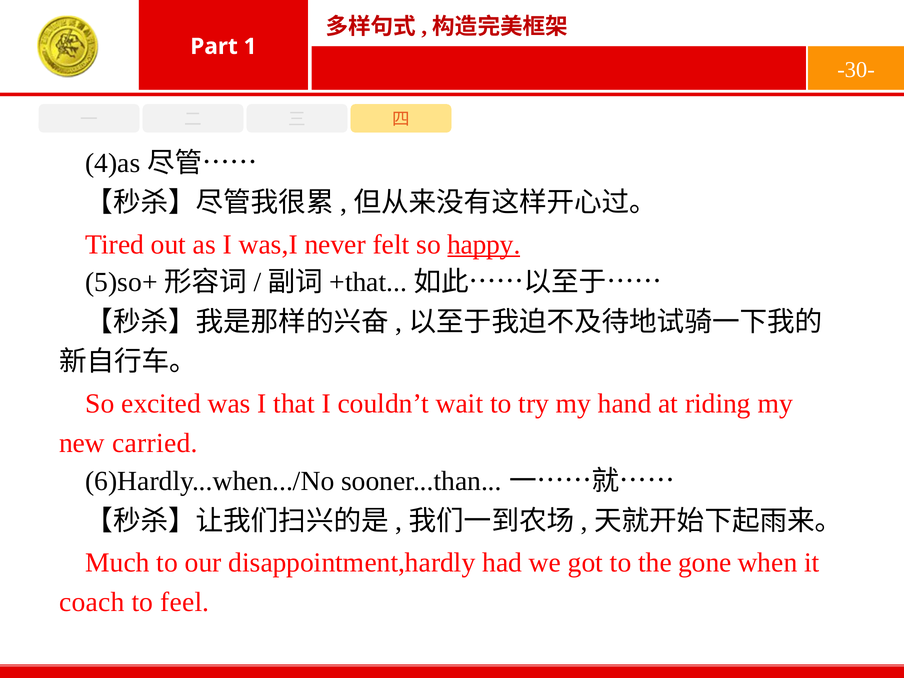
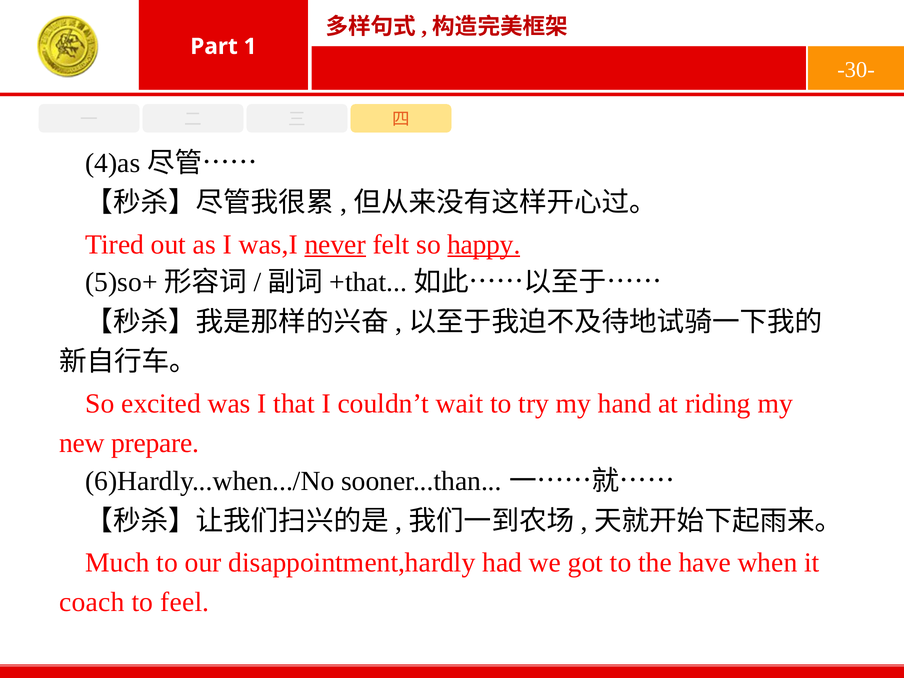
never underline: none -> present (335, 245)
carried: carried -> prepare (155, 443)
gone: gone -> have (705, 563)
